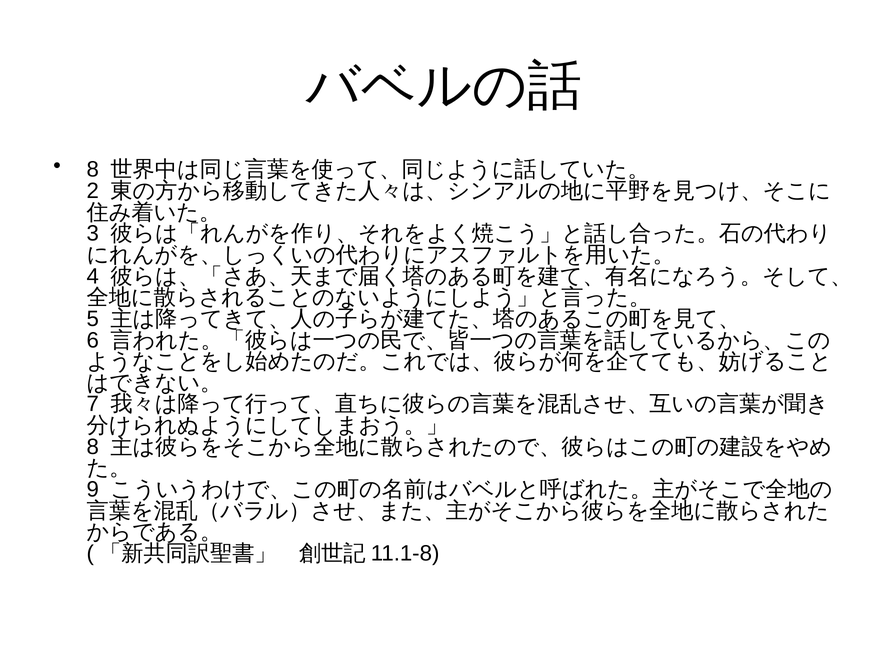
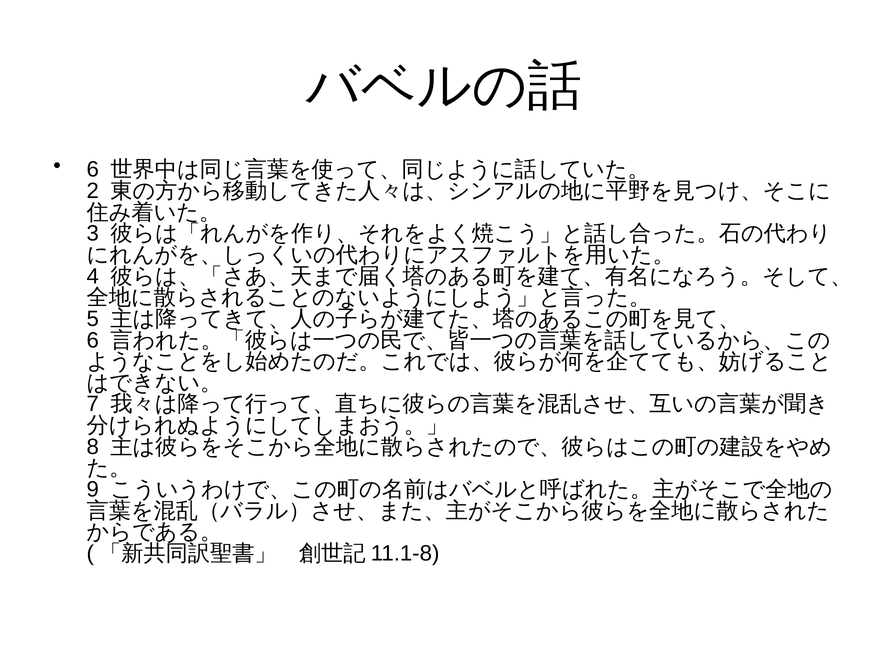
8: 8 -> 6 (93, 170)
